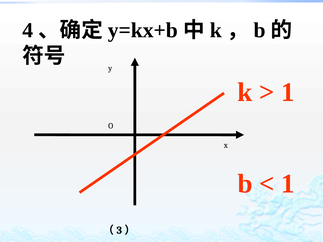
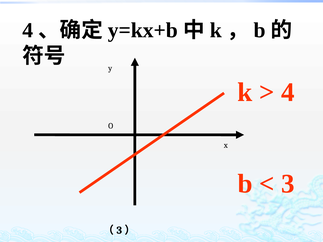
1: 1 -> 4 (288, 92)
1: 1 -> 3 (288, 184)
